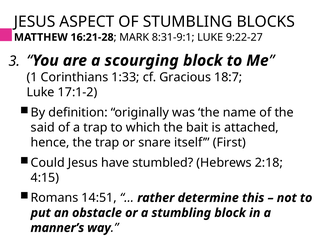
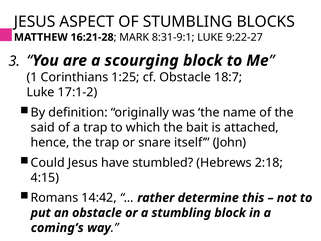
1:33: 1:33 -> 1:25 (126, 77)
cf Gracious: Gracious -> Obstacle (185, 77)
First: First -> John (229, 142)
14:51: 14:51 -> 14:42 (99, 198)
manner’s: manner’s -> coming’s (57, 228)
